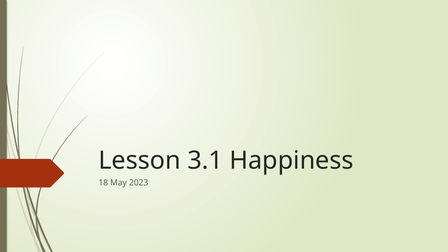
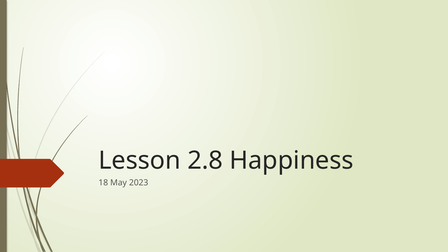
3.1: 3.1 -> 2.8 (205, 161)
